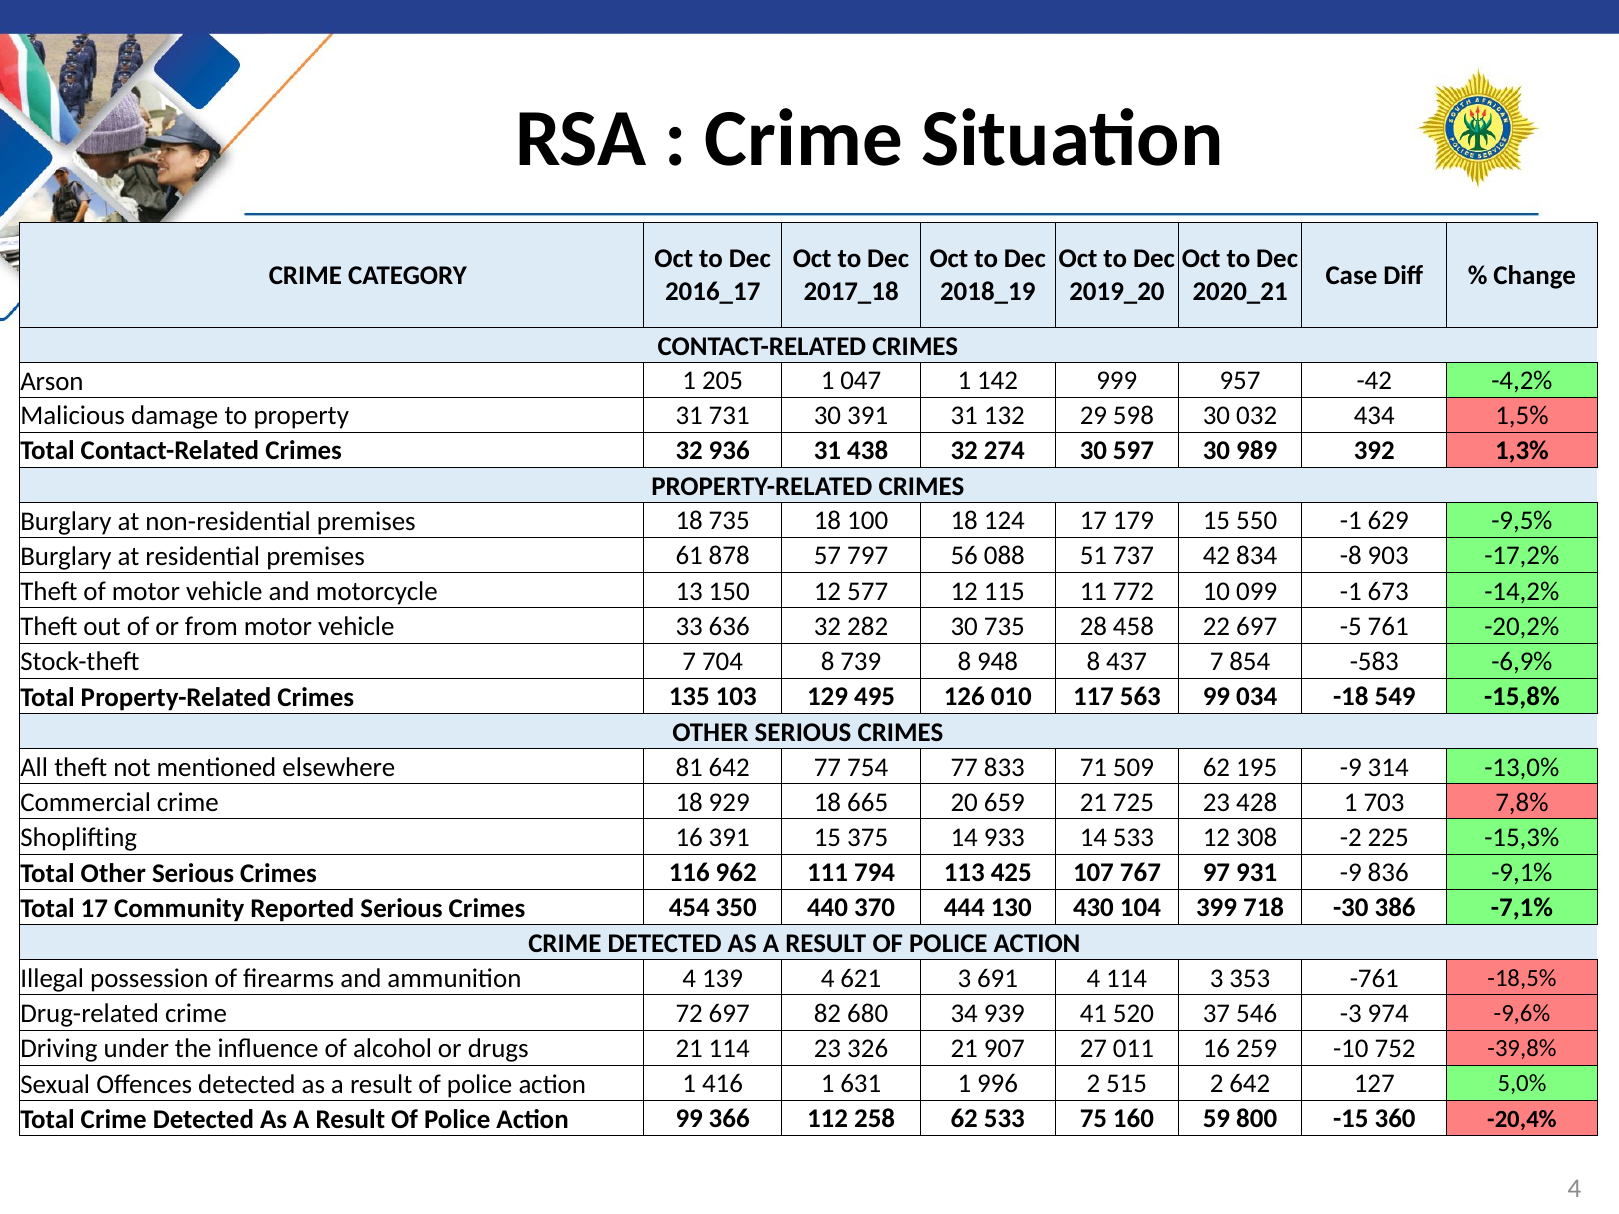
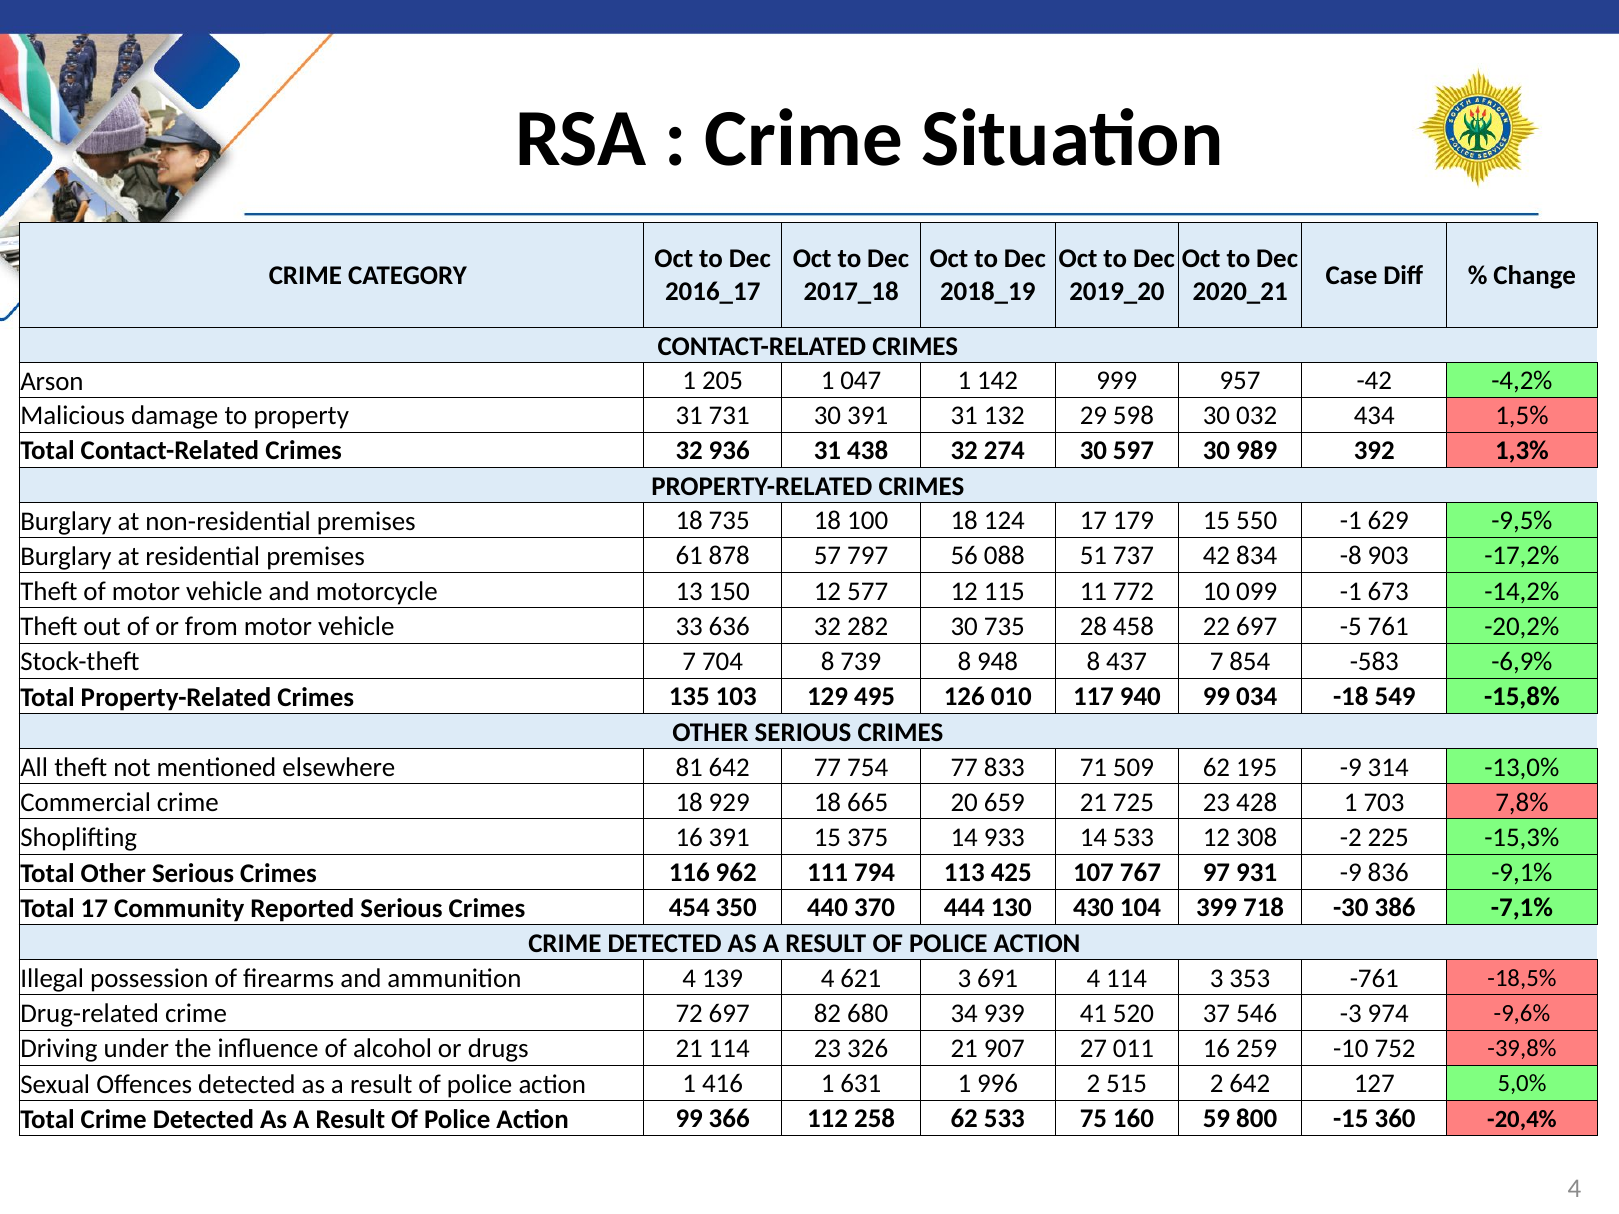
563: 563 -> 940 (1140, 697)
